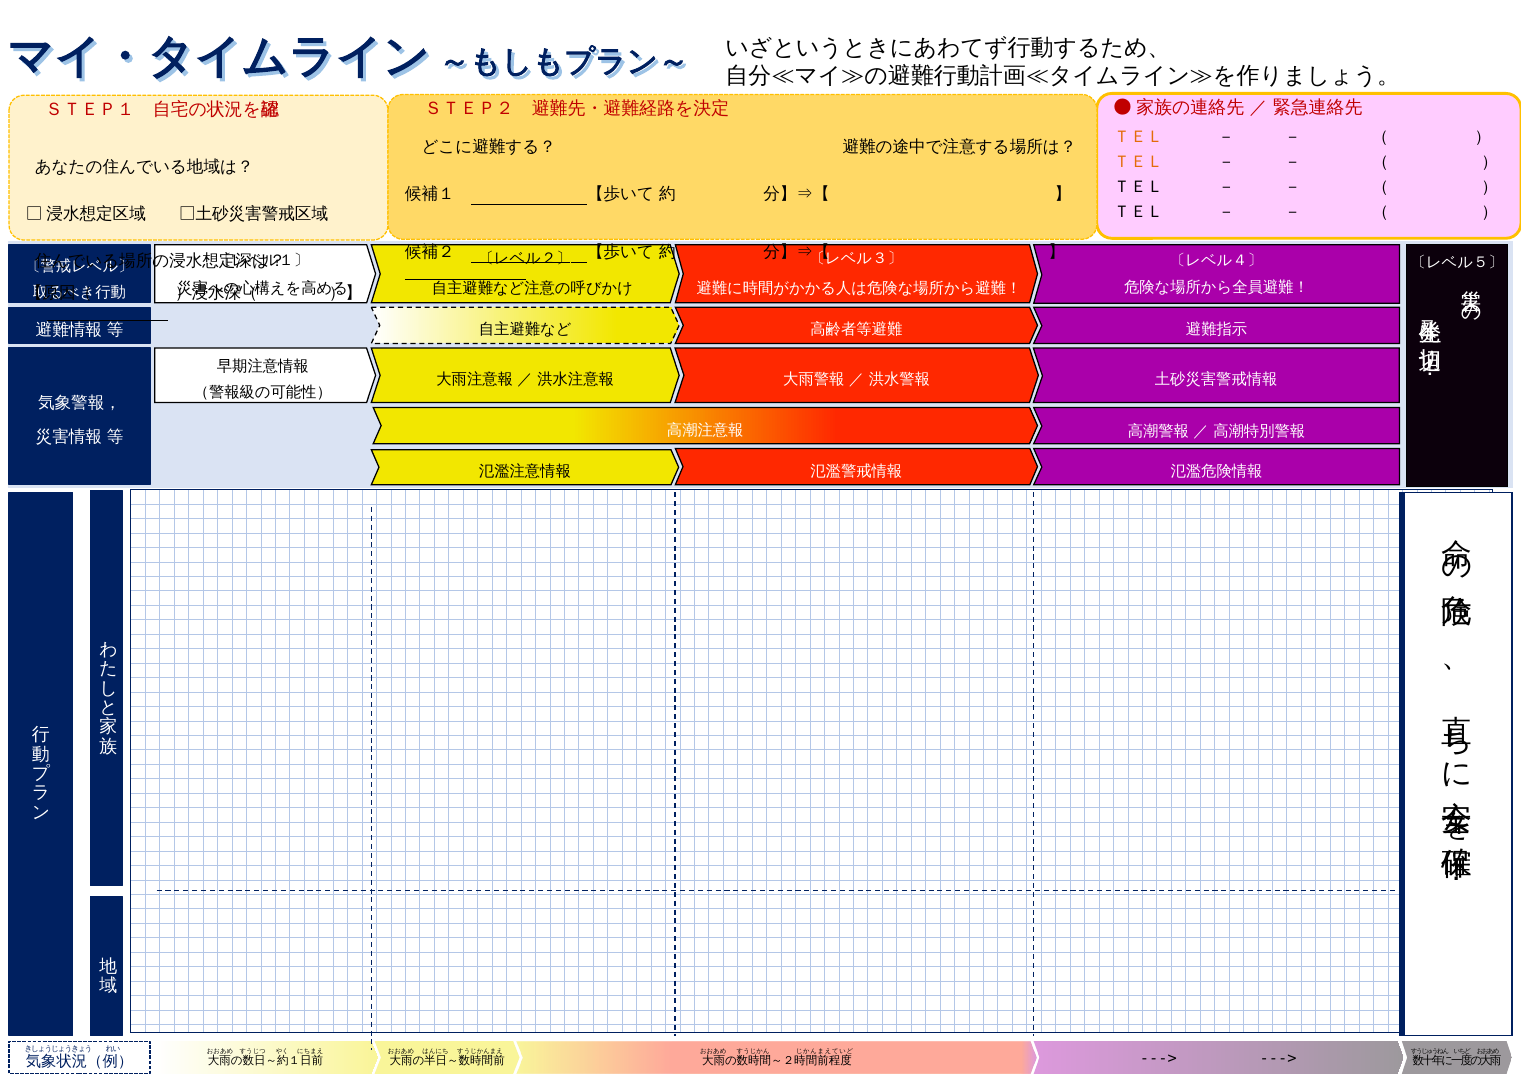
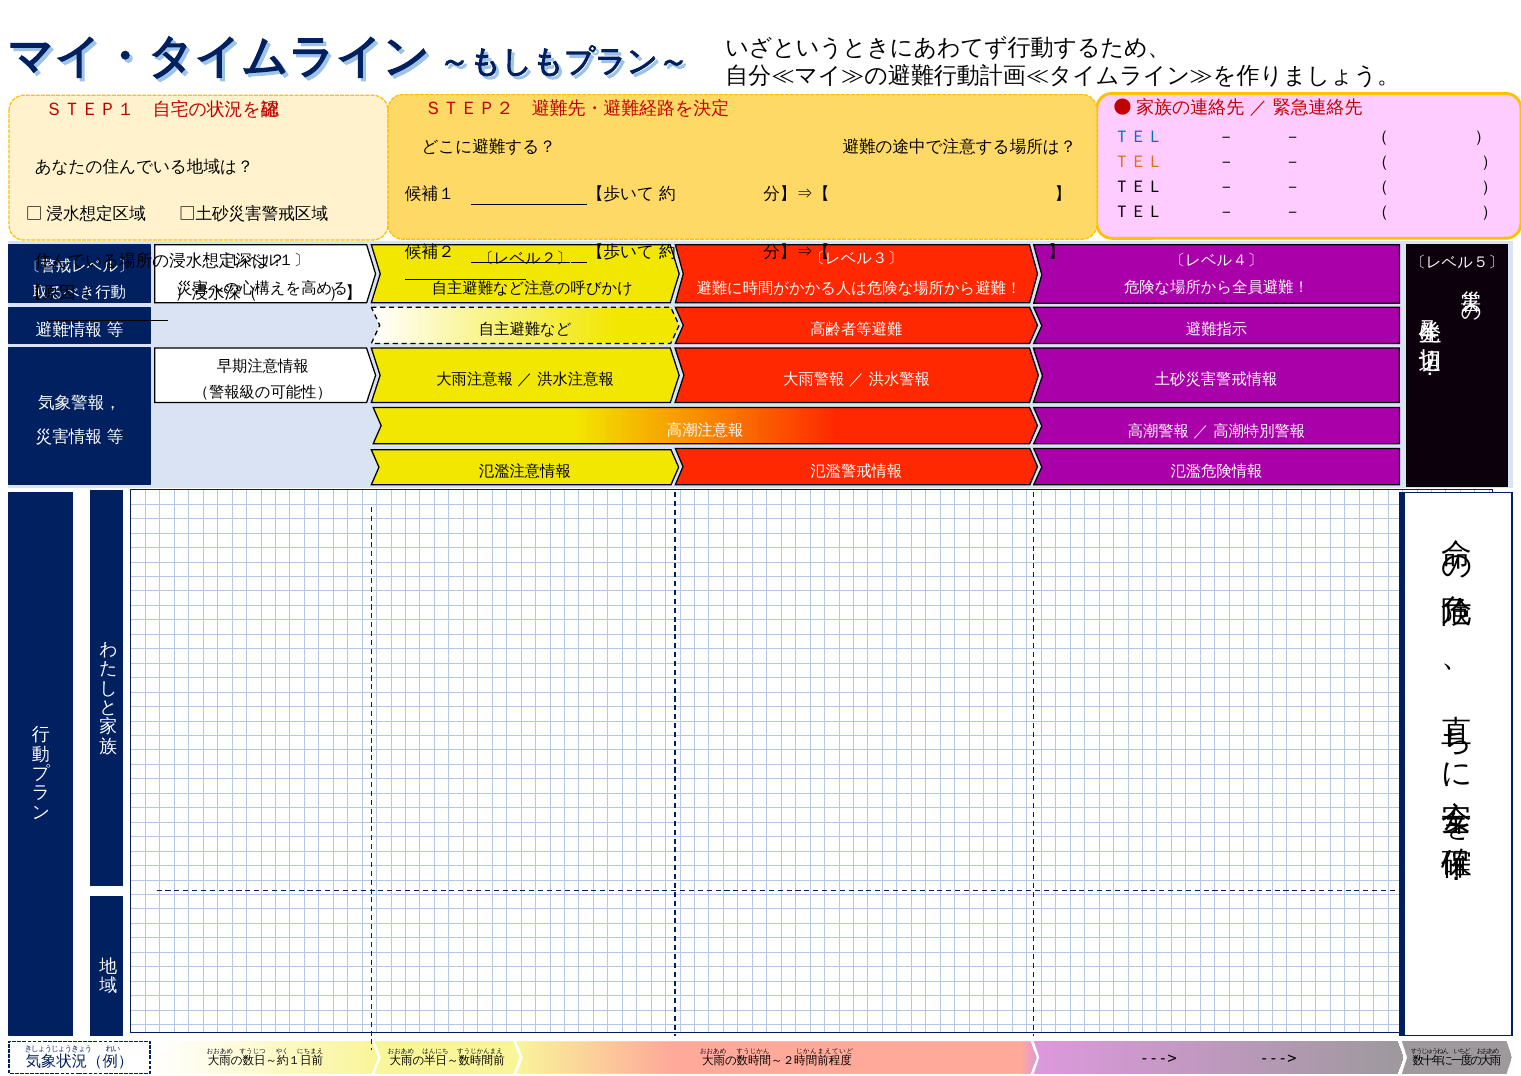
ＴＥＬ colour: orange -> blue (1139, 137)
